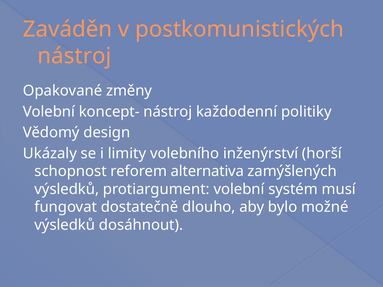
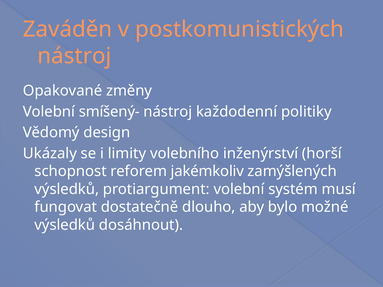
koncept-: koncept- -> smíšený- (109, 112)
alternativa: alternativa -> jakémkoliv (207, 171)
